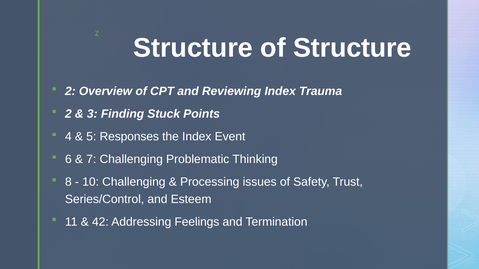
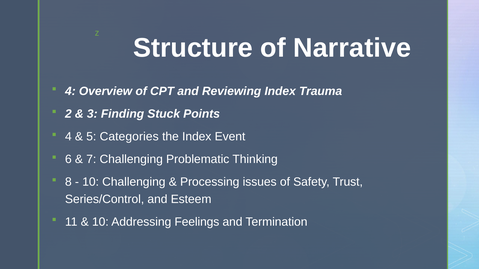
of Structure: Structure -> Narrative (352, 48)
2: 2 -> 4 (70, 91)
Responses: Responses -> Categories (129, 137)
42: 42 -> 10 (100, 222)
